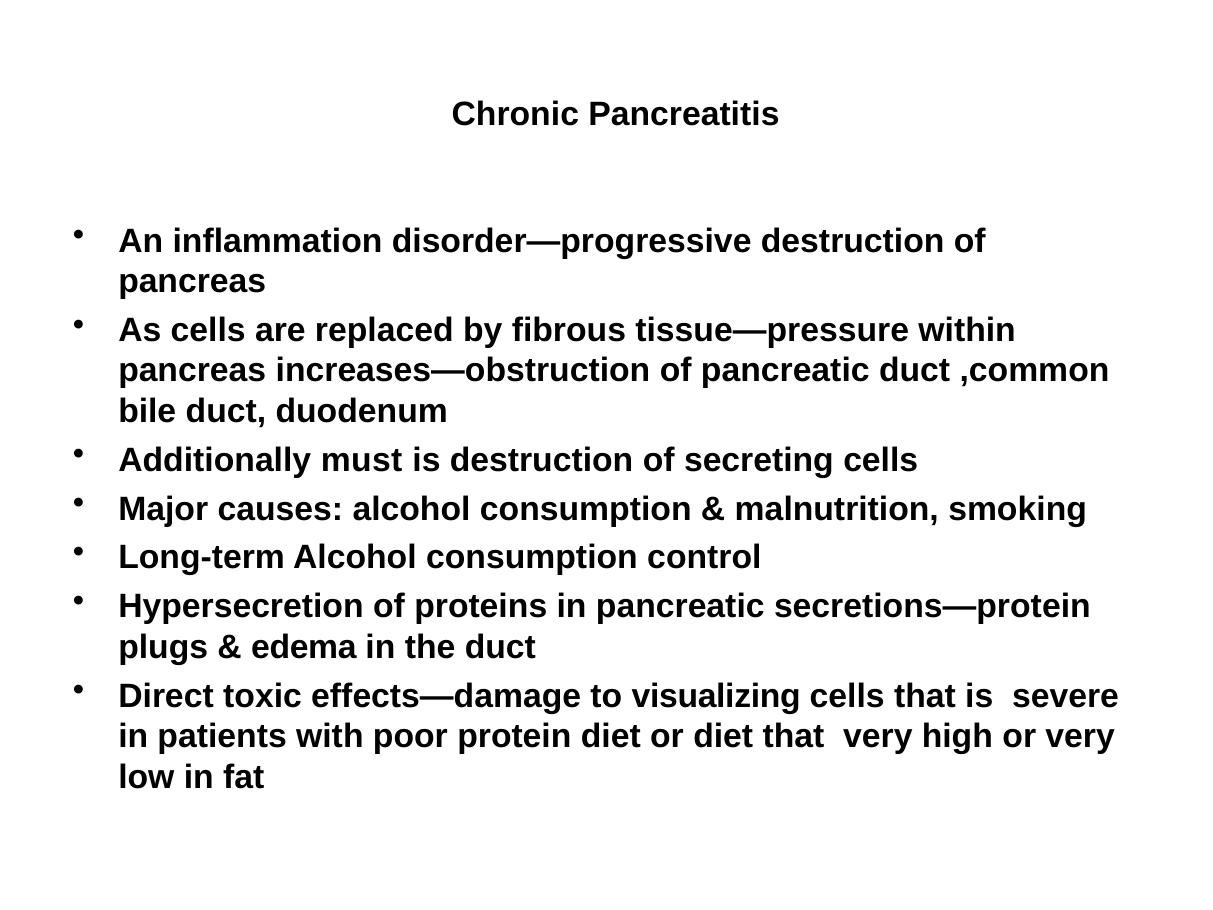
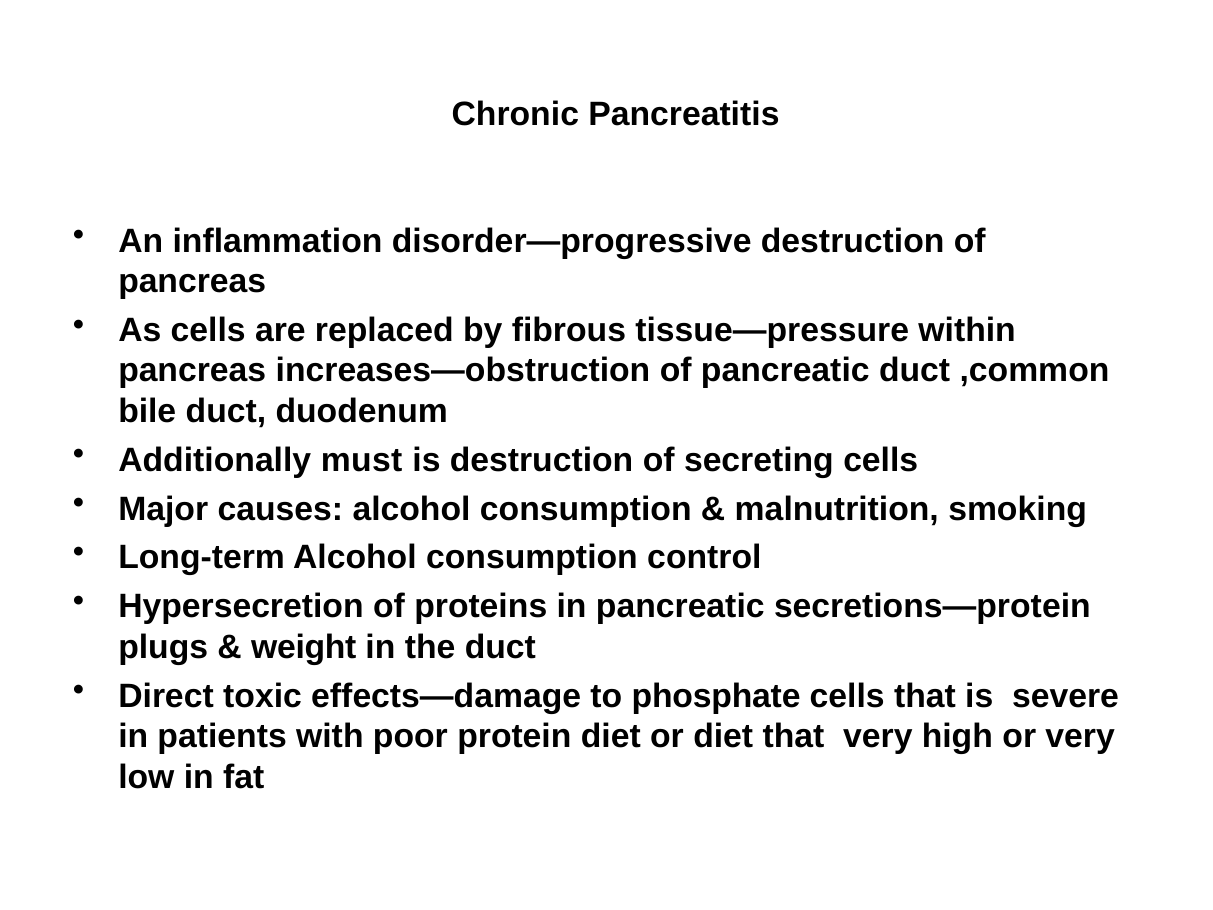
edema: edema -> weight (304, 647)
visualizing: visualizing -> phosphate (716, 696)
